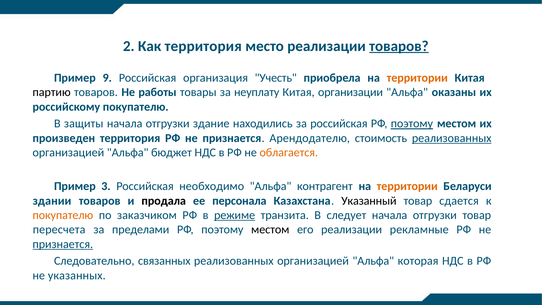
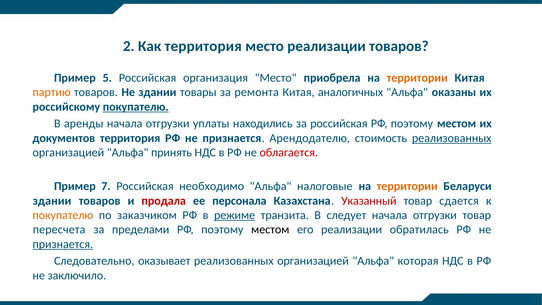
товаров underline: present -> none (399, 46)
9: 9 -> 5 (107, 78)
организация Учесть: Учесть -> Место (276, 78)
партию colour: black -> orange (52, 92)
Не работы: работы -> здании (157, 92)
неуплату: неуплату -> ремонта (257, 92)
организации: организации -> аналогичных (351, 92)
покупателю underline: none -> present (136, 107)
защиты: защиты -> аренды (84, 124)
здание: здание -> уплаты (211, 124)
поэтому underline: present -> none (412, 124)
произведен: произведен -> документов (64, 138)
бюджет: бюджет -> принять (172, 152)
облагается colour: orange -> red (289, 152)
3: 3 -> 7 (106, 186)
контрагент: контрагент -> налоговые (325, 186)
продала colour: black -> red (164, 201)
Указанный colour: black -> red (369, 201)
рекламные: рекламные -> обратилась (419, 230)
связанных: связанных -> оказывает (164, 261)
указанных: указанных -> заключило (77, 275)
